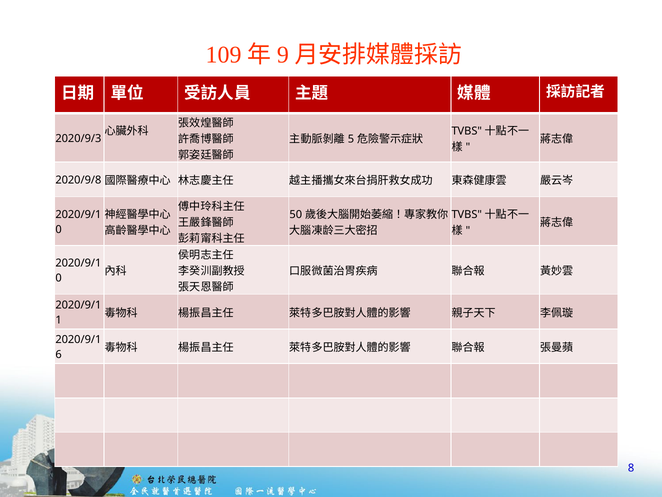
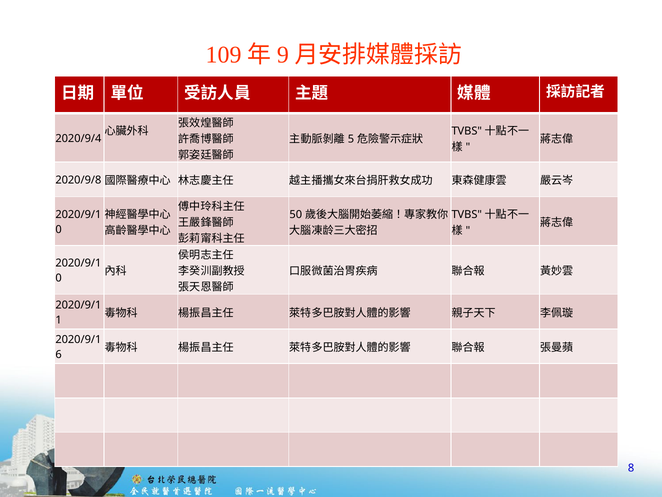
2020/9/3: 2020/9/3 -> 2020/9/4 (78, 138)
